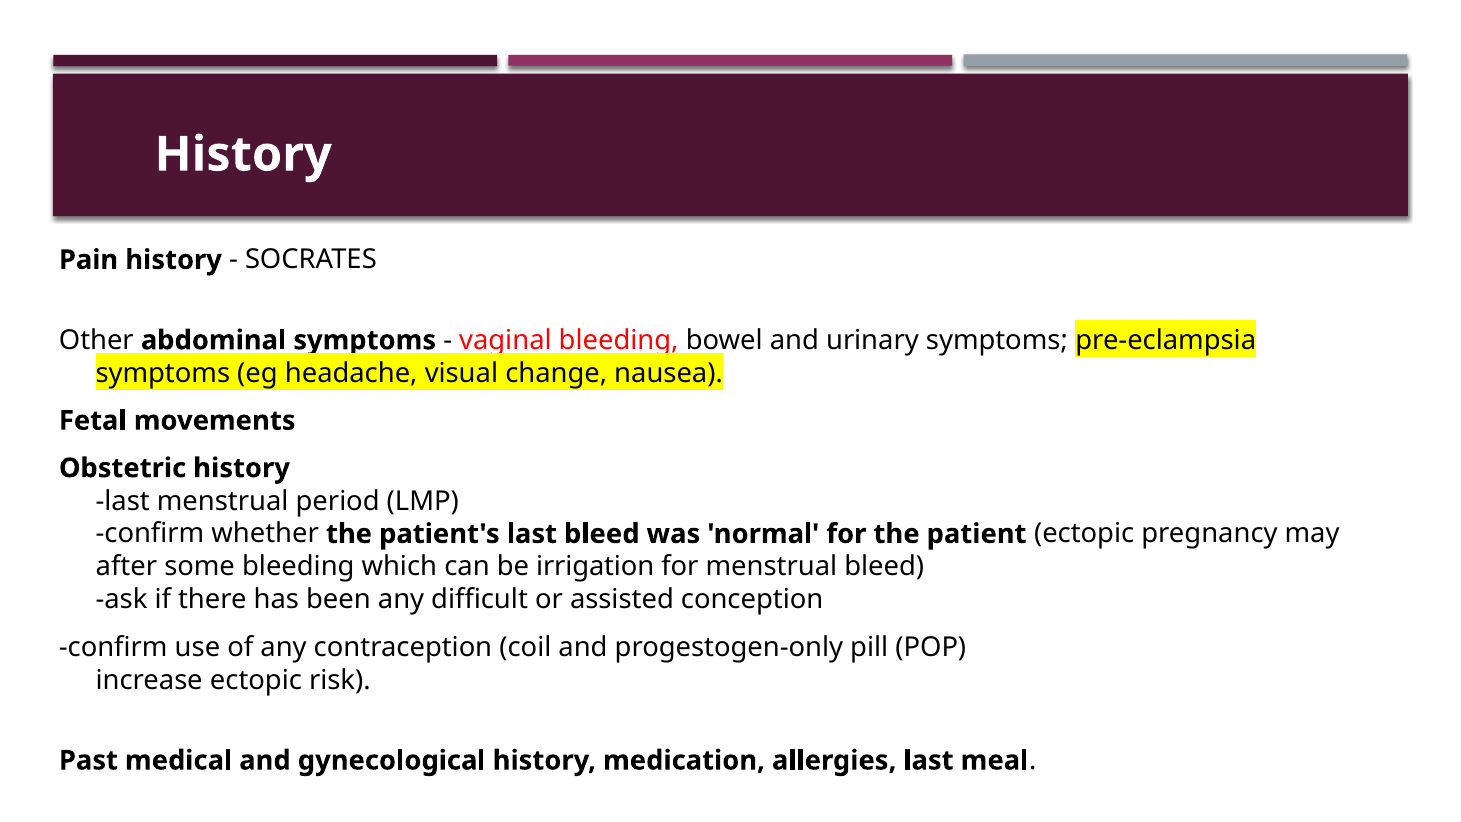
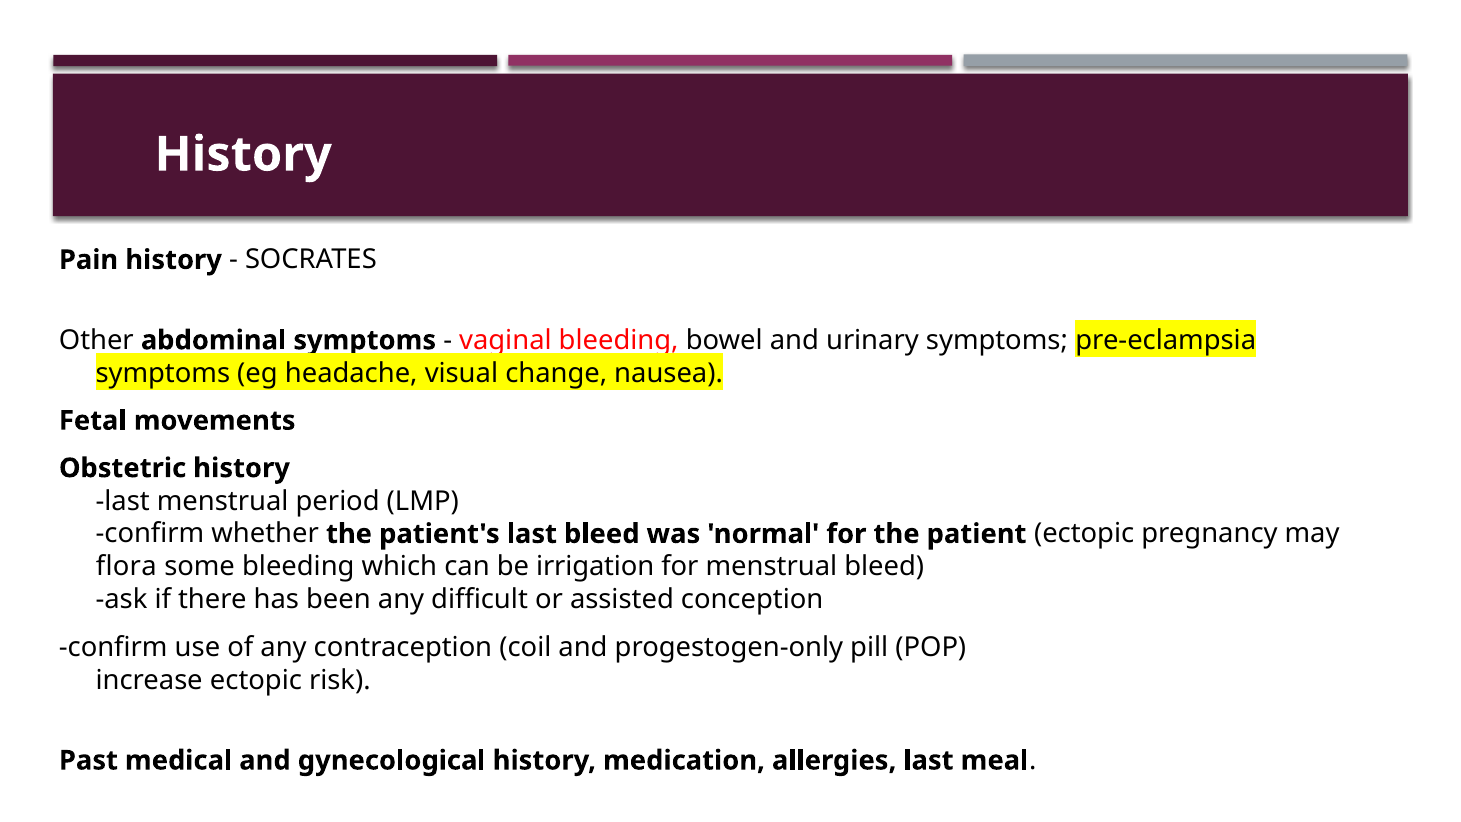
after: after -> flora (126, 567)
